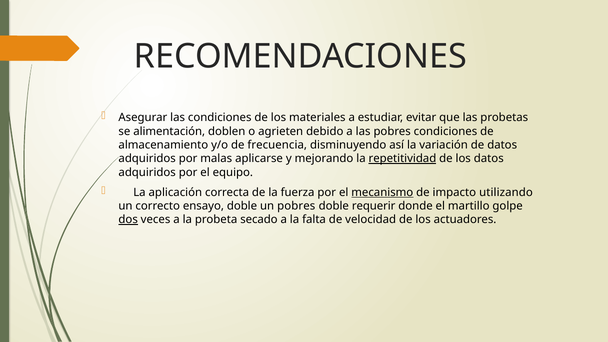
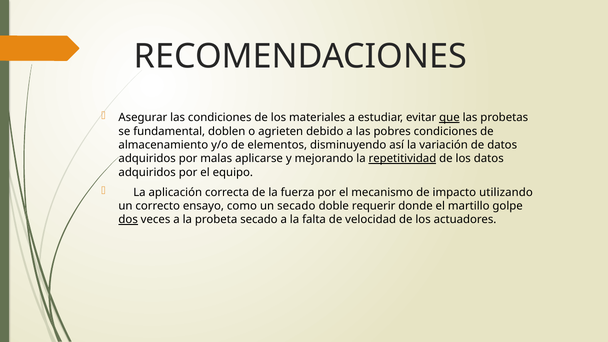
que underline: none -> present (449, 118)
alimentación: alimentación -> fundamental (169, 131)
frecuencia: frecuencia -> elementos (277, 145)
mecanismo underline: present -> none (382, 192)
ensayo doble: doble -> como (242, 206)
un pobres: pobres -> secado (296, 206)
